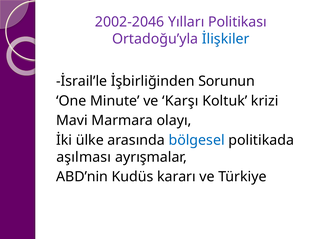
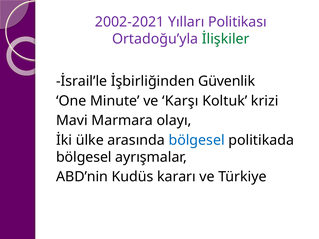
2002-2046: 2002-2046 -> 2002-2021 (130, 22)
İlişkiler colour: blue -> green (226, 39)
Sorunun: Sorunun -> Güvenlik (227, 81)
aşılması: aşılması -> bölgesel (84, 157)
